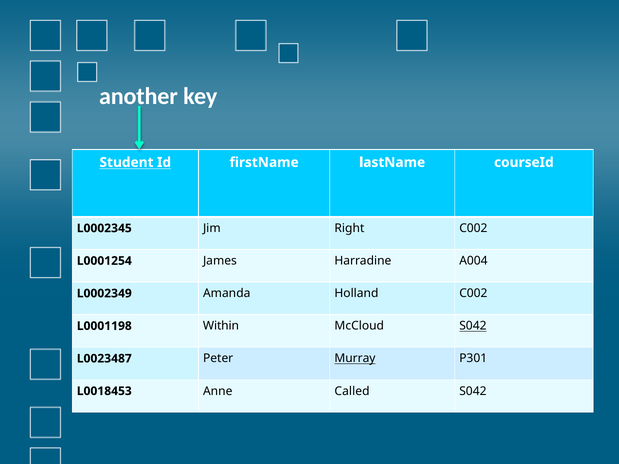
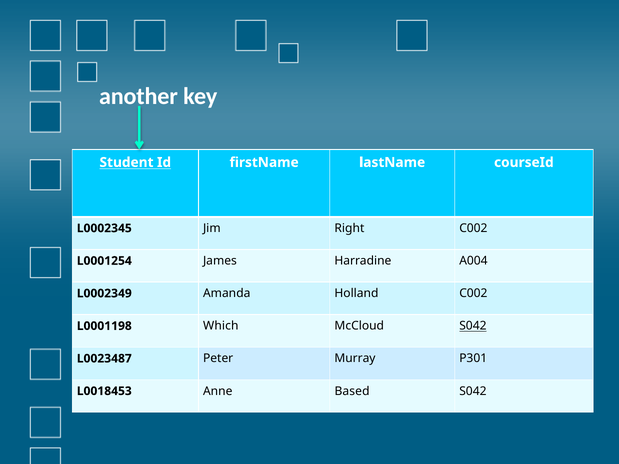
Within: Within -> Which (221, 326)
Murray underline: present -> none (355, 359)
Called: Called -> Based (352, 391)
